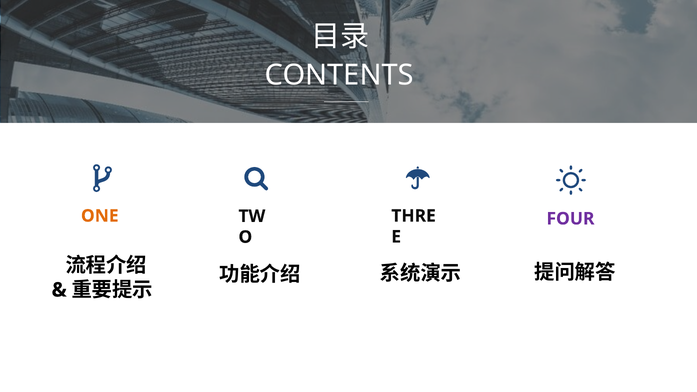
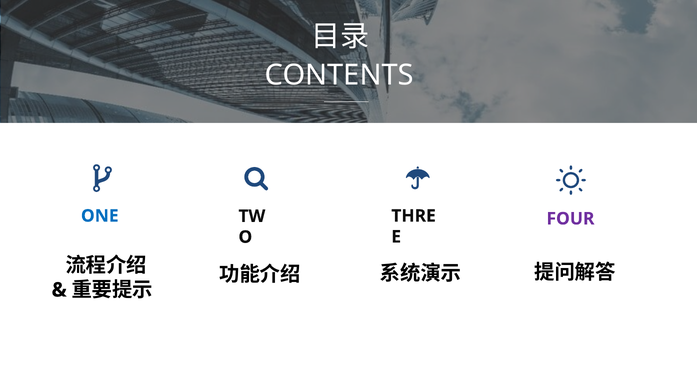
ONE colour: orange -> blue (100, 216)
